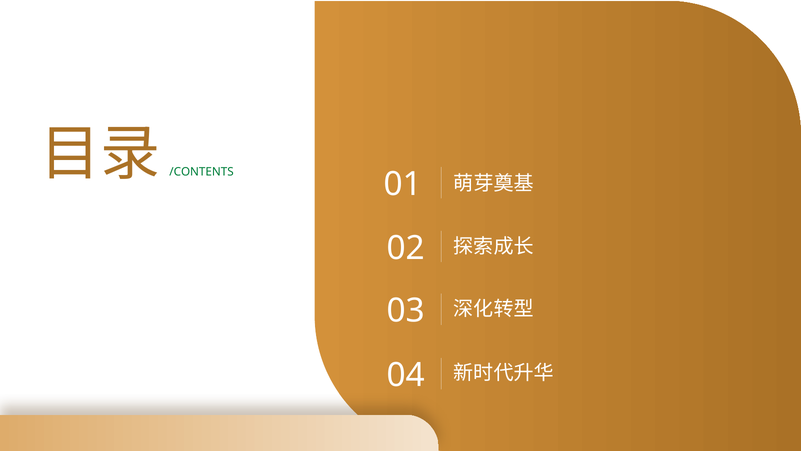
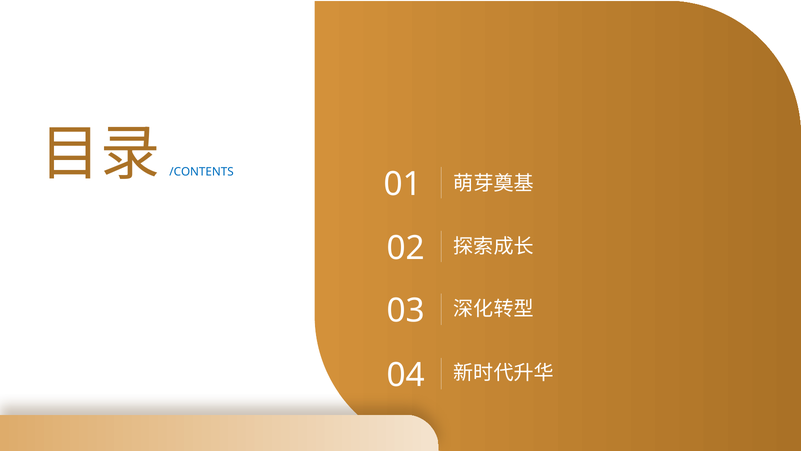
/CONTENTS colour: green -> blue (202, 172)
